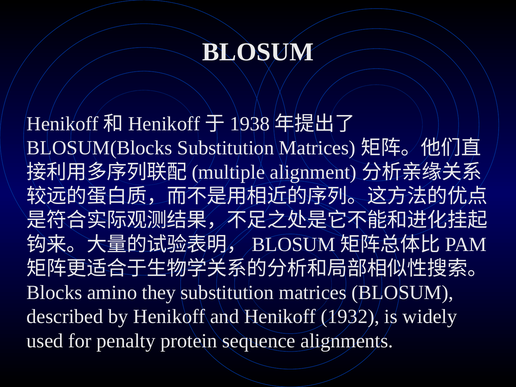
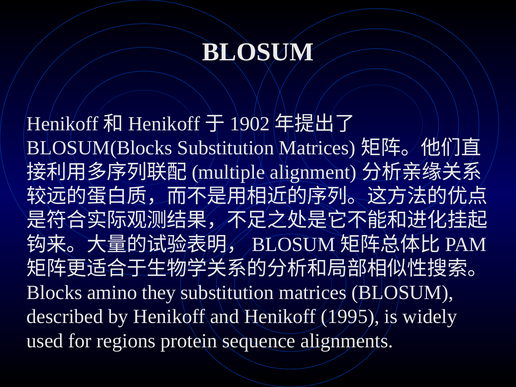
1938: 1938 -> 1902 (250, 124)
1932: 1932 -> 1995 (350, 317)
penalty: penalty -> regions (126, 341)
